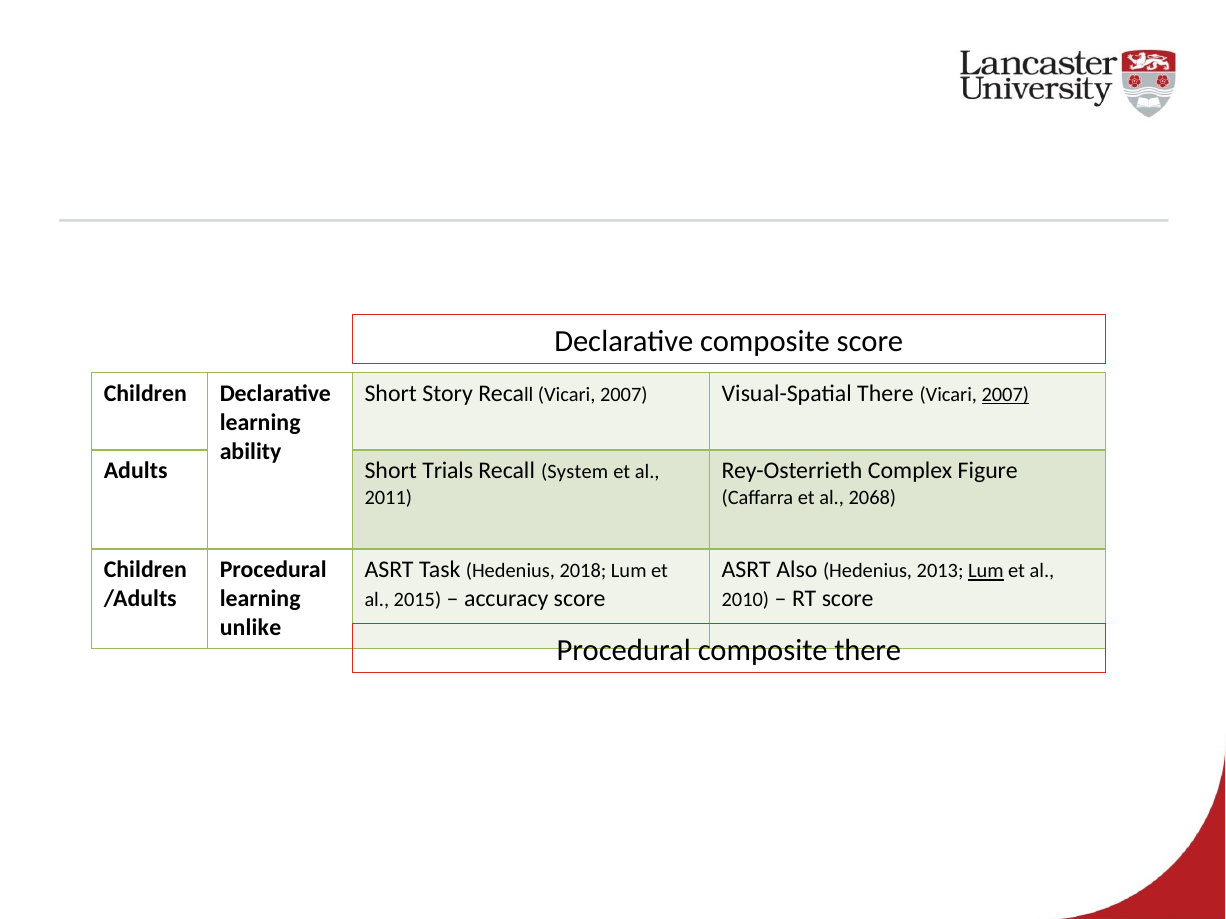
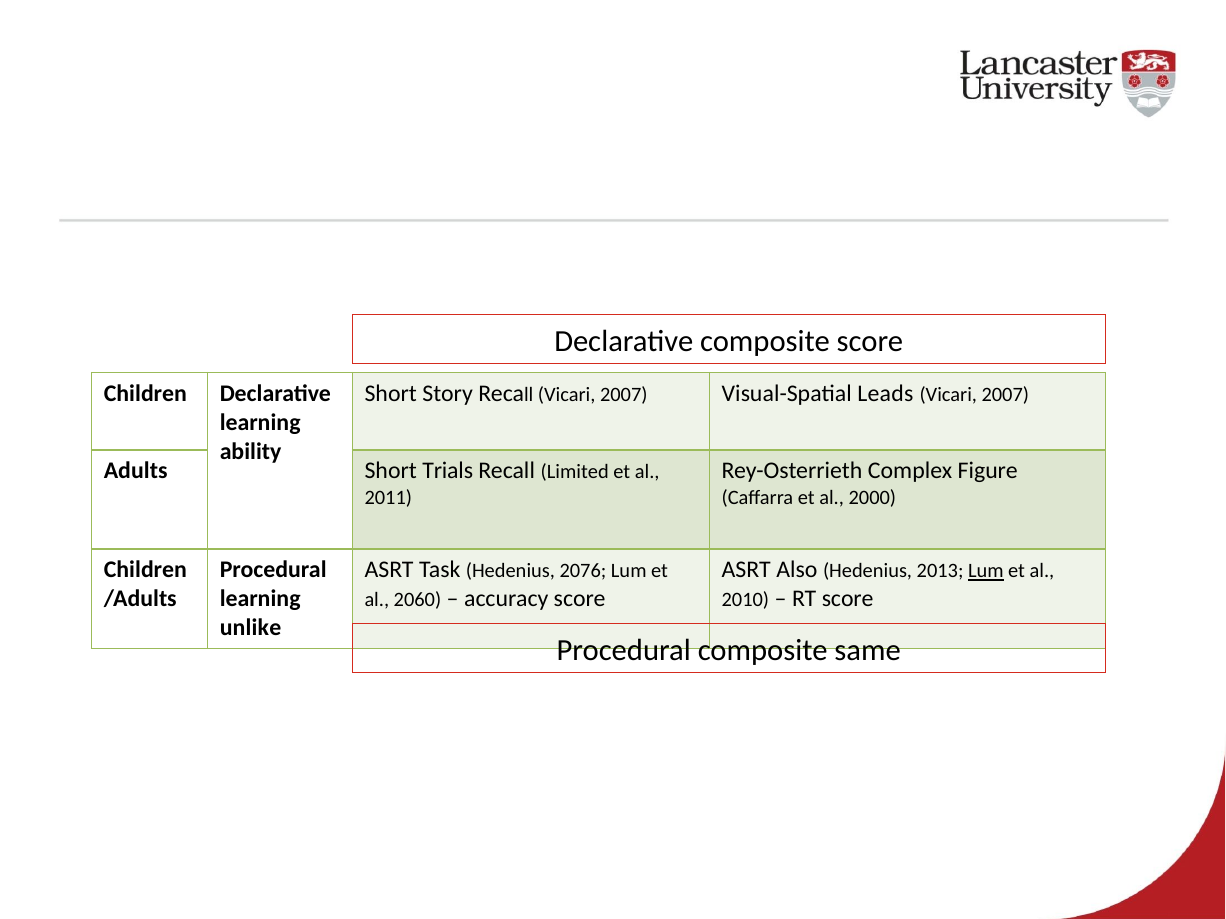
Visual-Spatial There: There -> Leads (885, 394)
2007 underline: present -> none (1005, 395)
System: System -> Limited (575, 472)
2068: 2068 -> 2000 (872, 498)
2018: 2018 -> 2076 (583, 572)
2015: 2015 -> 2060 (417, 601)
composite there: there -> same (868, 650)
